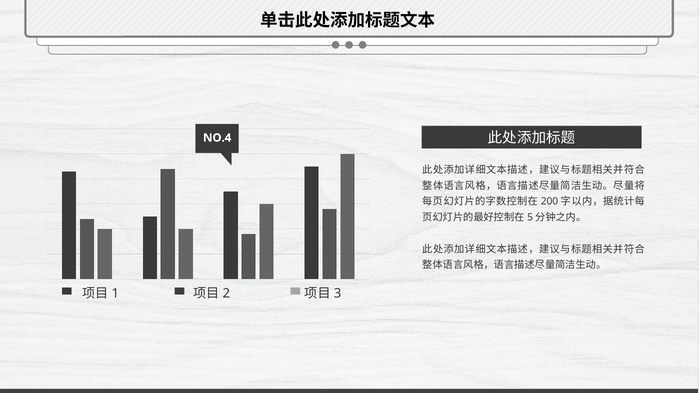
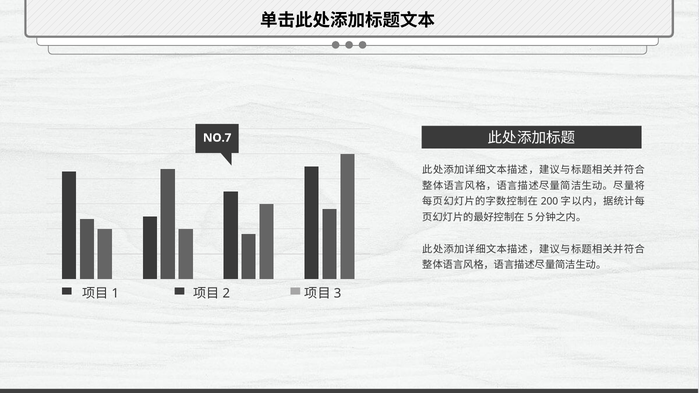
NO.4: NO.4 -> NO.7 (217, 138)
